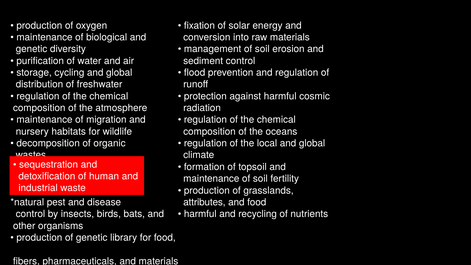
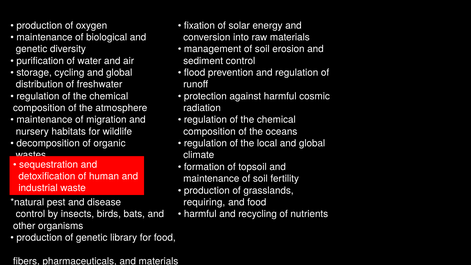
attributes: attributes -> requiring (204, 202)
